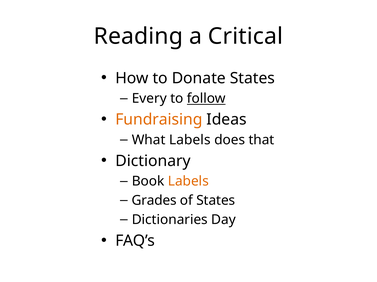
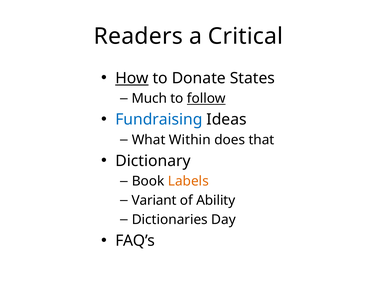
Reading: Reading -> Readers (138, 36)
How underline: none -> present (132, 78)
Every: Every -> Much (149, 99)
Fundraising colour: orange -> blue (159, 120)
What Labels: Labels -> Within (190, 140)
Grades: Grades -> Variant (154, 201)
of States: States -> Ability (216, 201)
